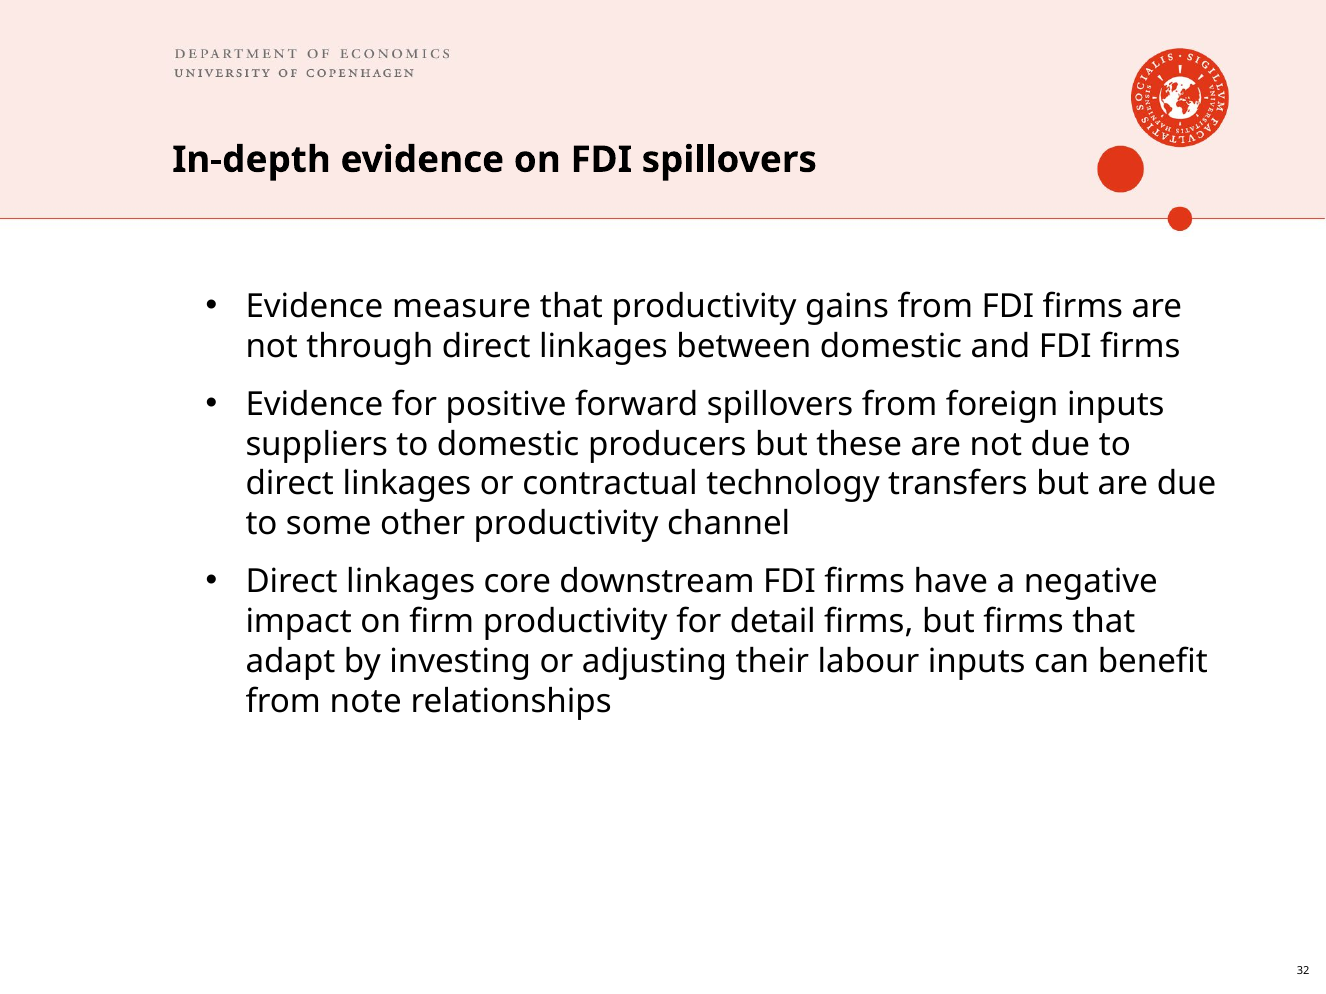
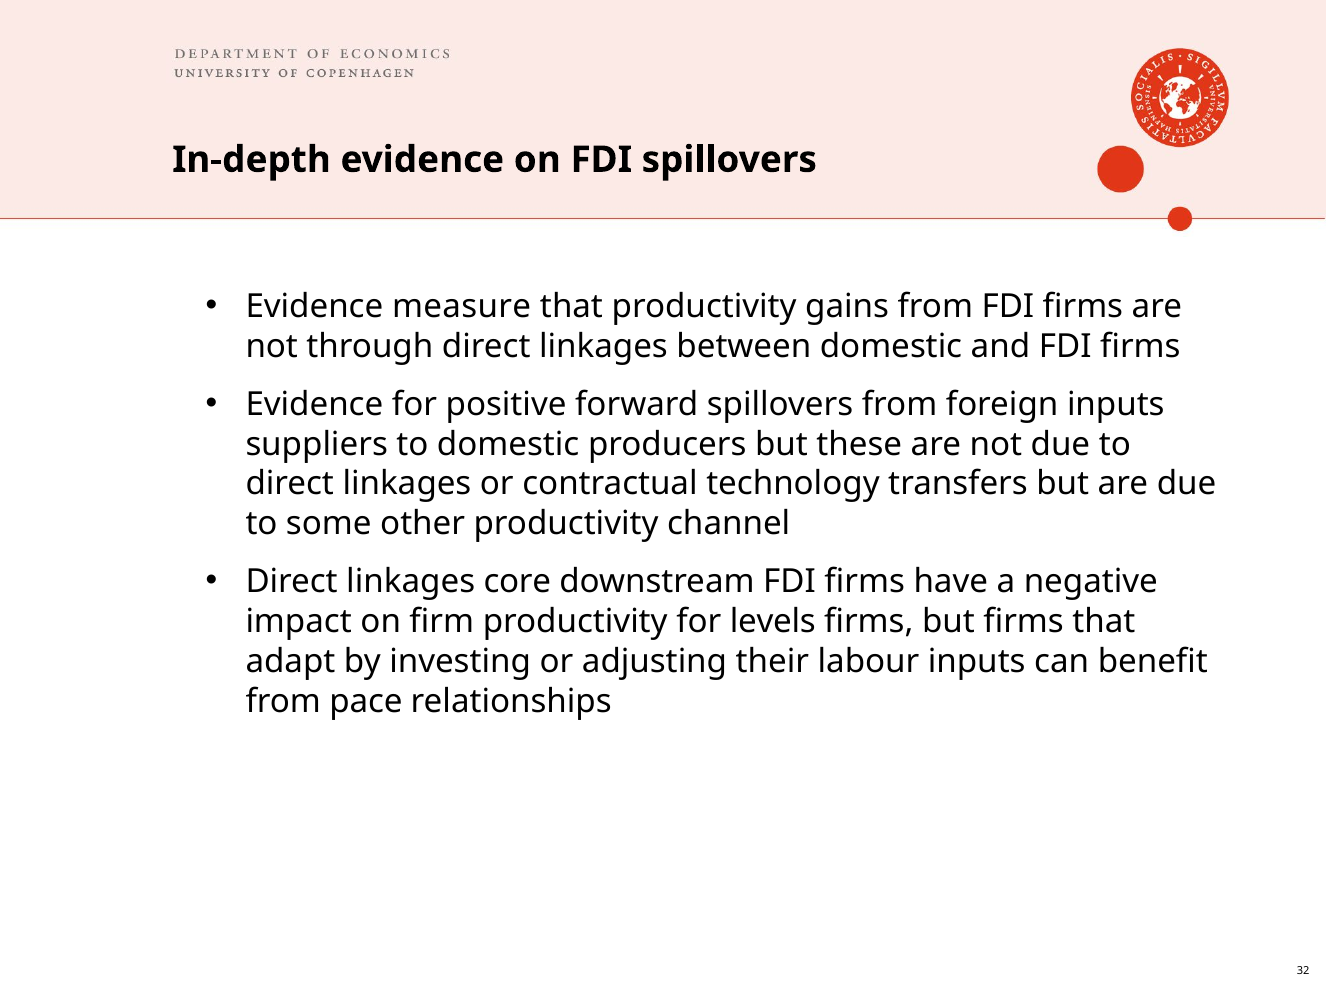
detail: detail -> levels (773, 622)
note: note -> pace (366, 701)
